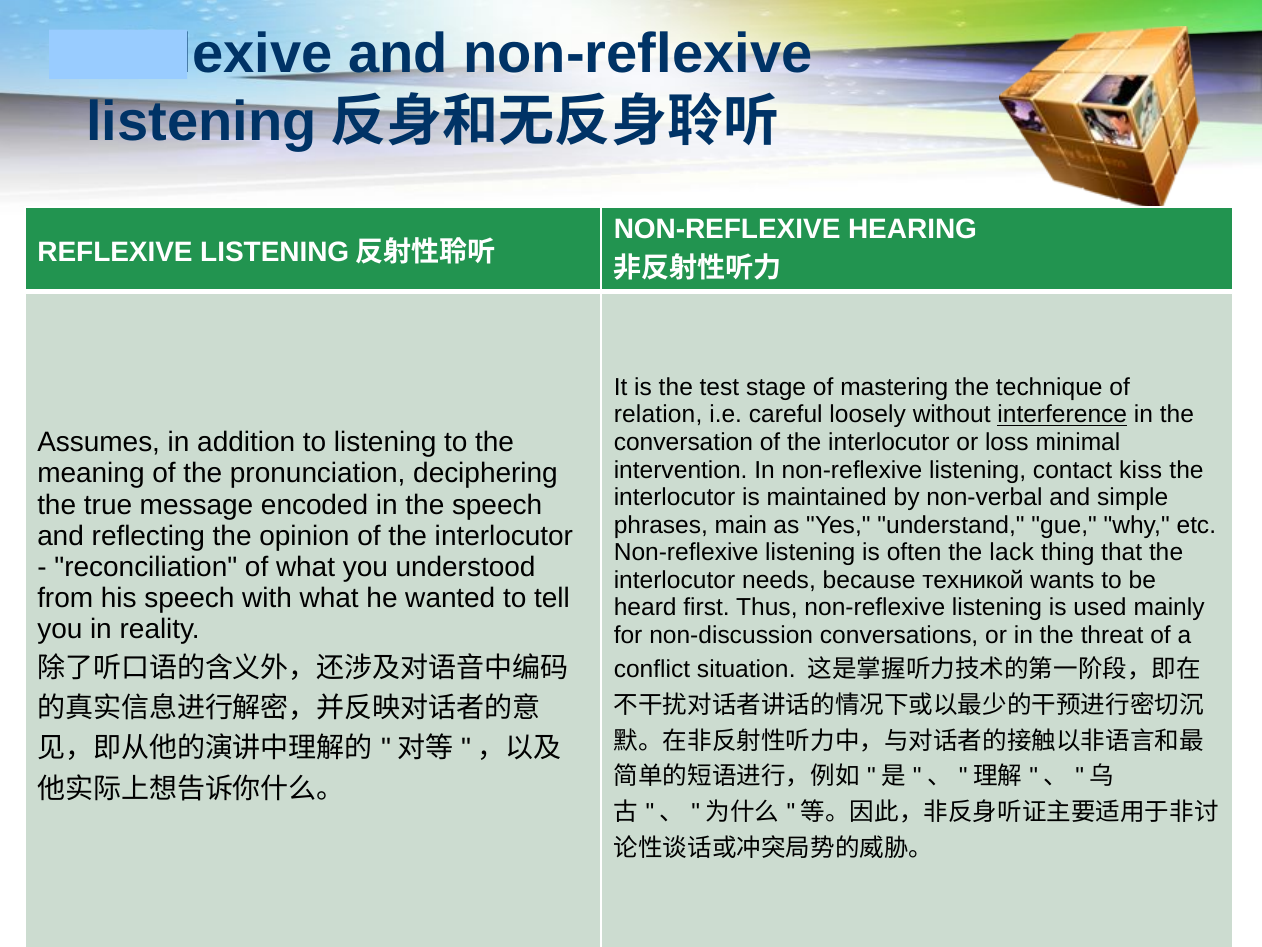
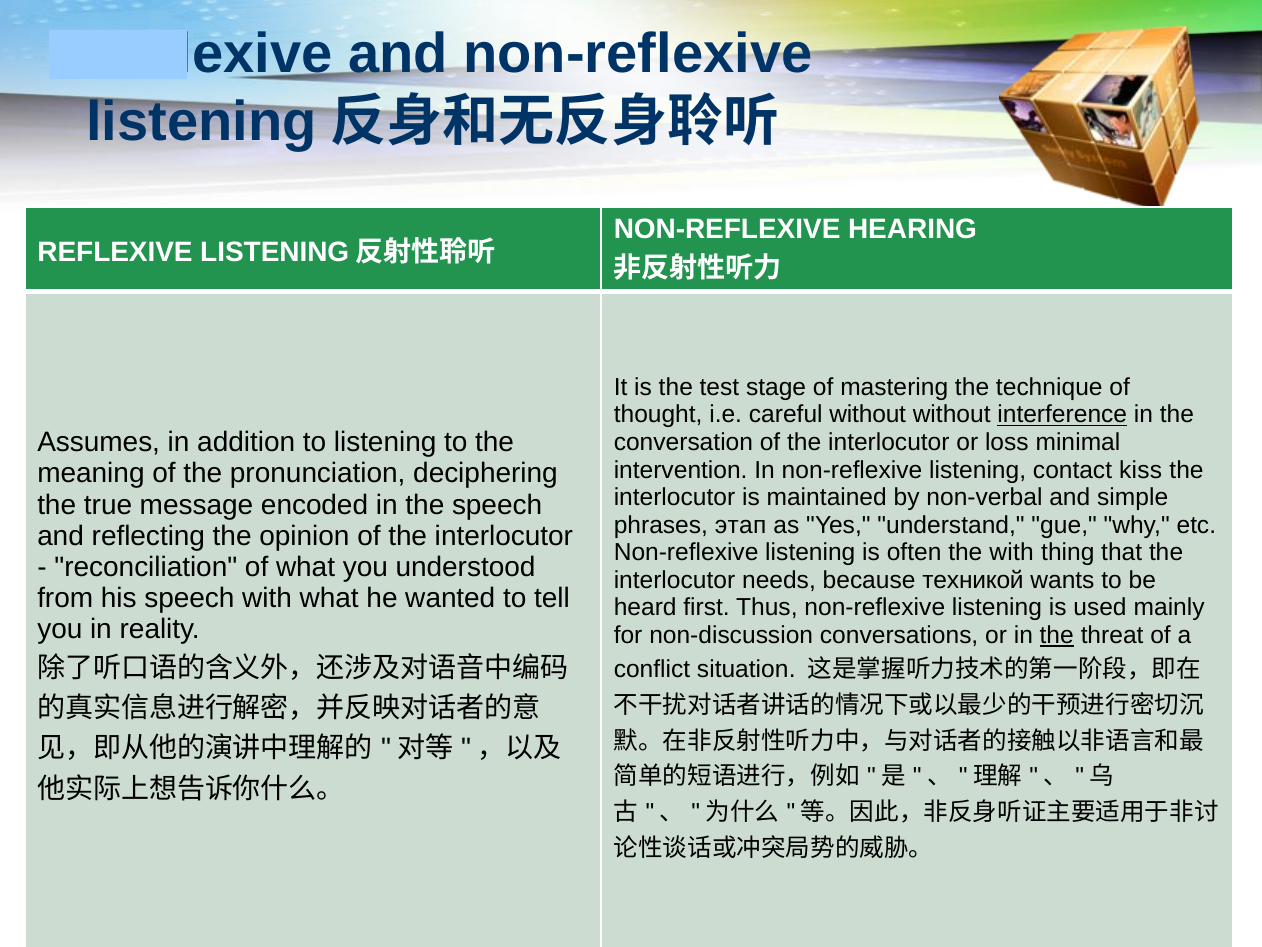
relation: relation -> thought (658, 415)
careful loosely: loosely -> without (868, 415)
main: main -> этап (741, 525)
the lack: lack -> with (1012, 552)
the underline: none -> present (1057, 635)
